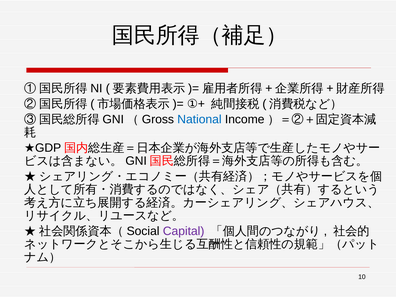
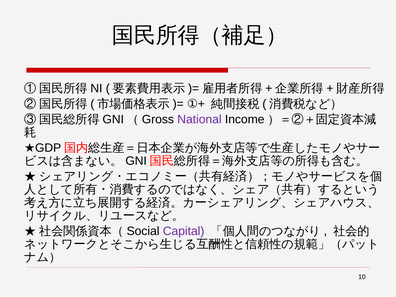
National colour: blue -> purple (199, 119)
